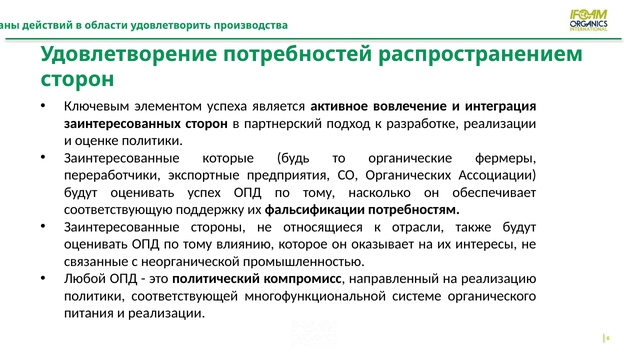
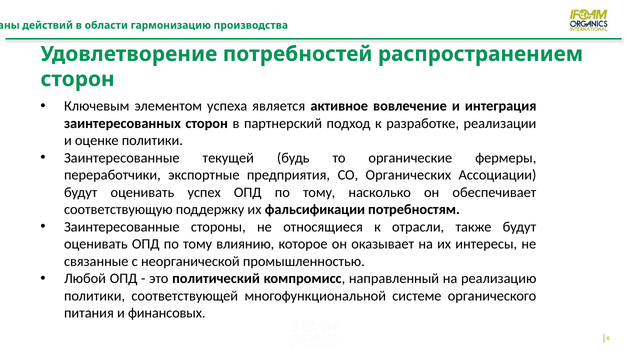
удовлетворить: удовлетворить -> гармонизацию (171, 25)
которые: которые -> текущей (228, 158)
и реализации: реализации -> финансовых (167, 313)
